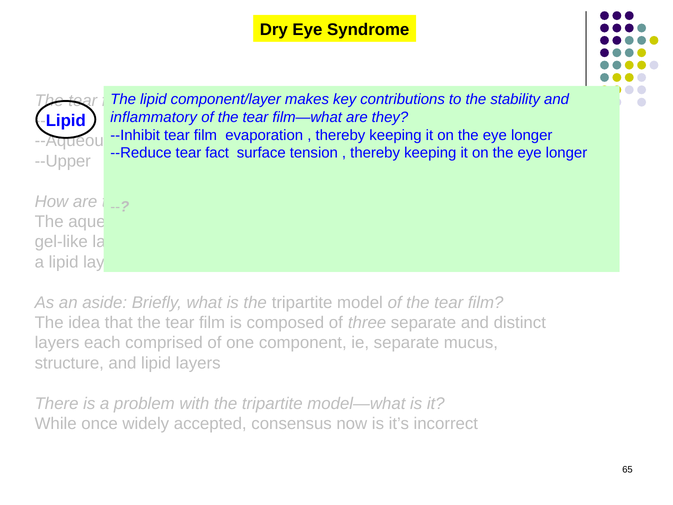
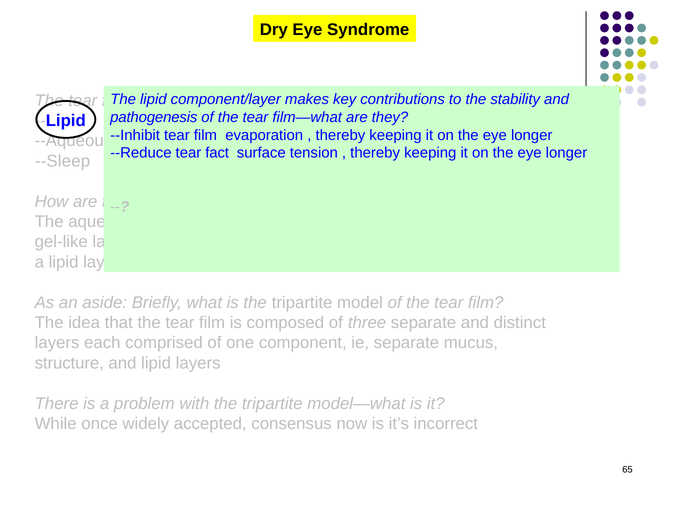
inflammatory: inflammatory -> pathogenesis (154, 117)
--Upper: --Upper -> --Sleep (63, 161)
